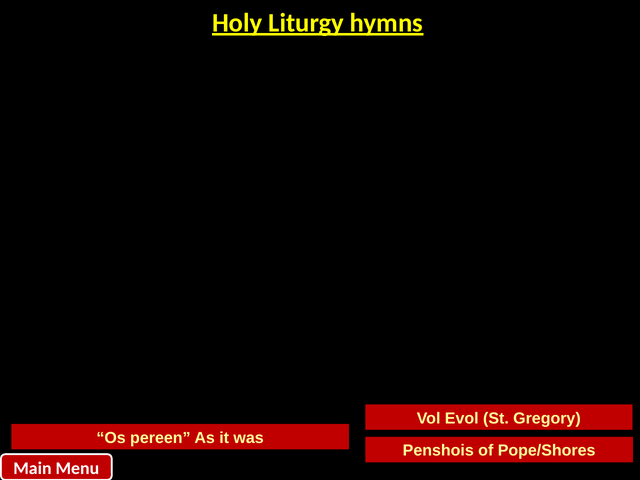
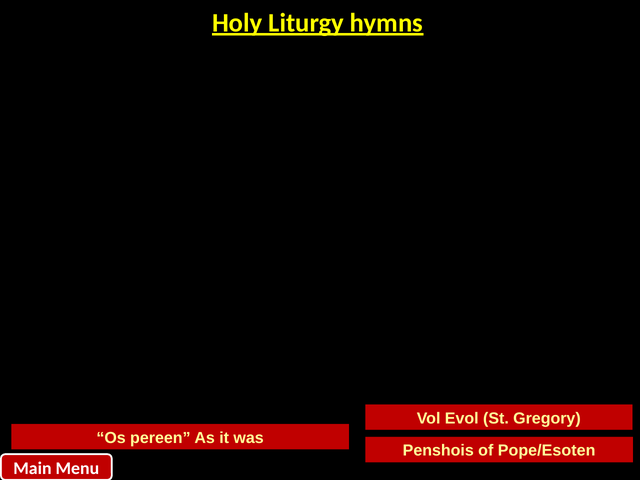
Pope/Shores: Pope/Shores -> Pope/Esoten (547, 451)
